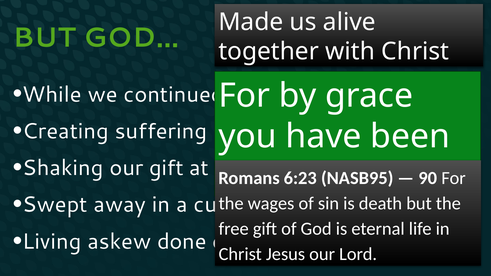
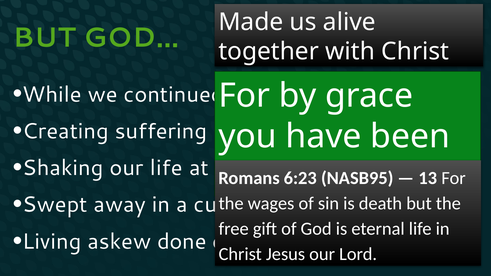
our gift: gift -> life (166, 168)
90: 90 -> 13 (428, 178)
